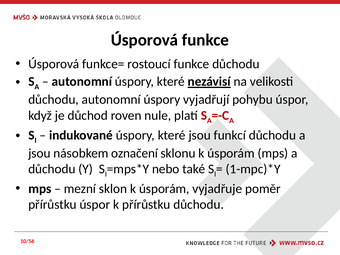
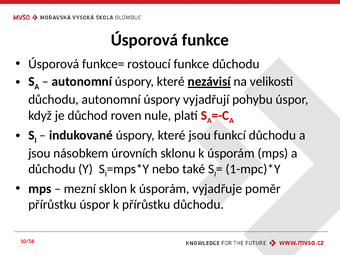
označení: označení -> úrovních (135, 153)
